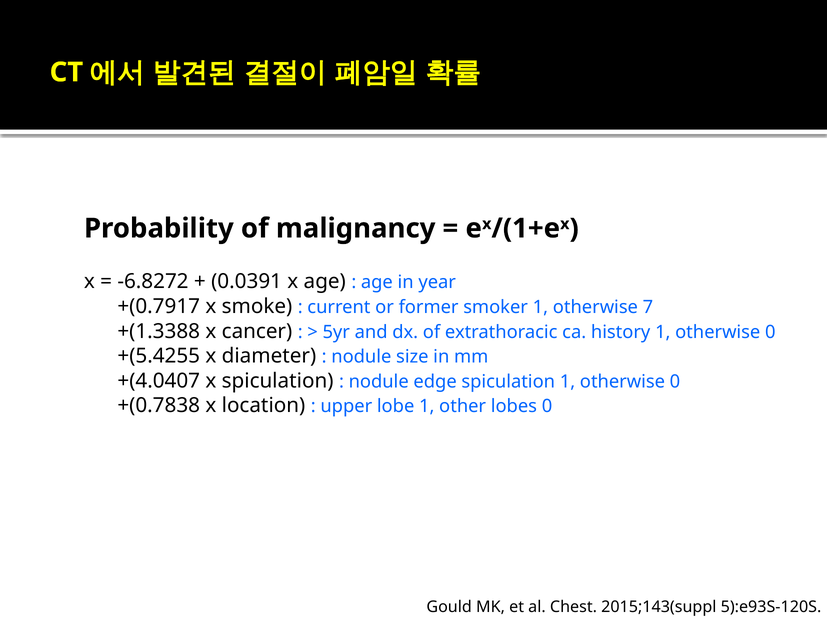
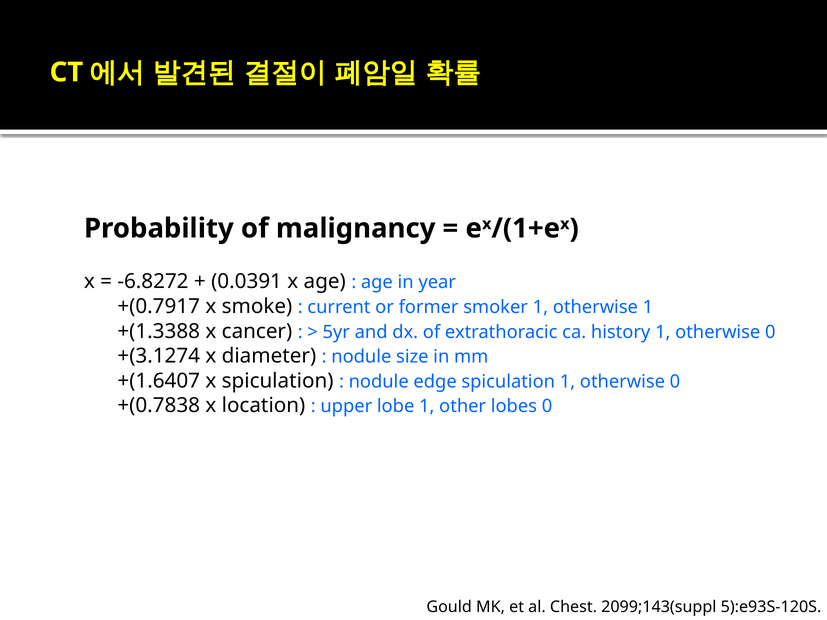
otherwise 7: 7 -> 1 (648, 307)
+(5.4255: +(5.4255 -> +(3.1274 (159, 356)
+(4.0407: +(4.0407 -> +(1.6407 (159, 381)
2015;143(suppl: 2015;143(suppl -> 2099;143(suppl (659, 607)
